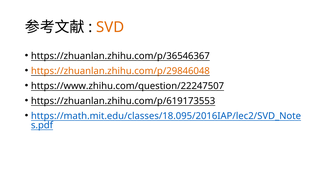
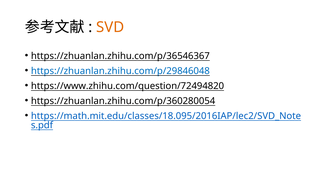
https://zhuanlan.zhihu.com/p/29846048 colour: orange -> blue (120, 71)
https://www.zhihu.com/question/22247507: https://www.zhihu.com/question/22247507 -> https://www.zhihu.com/question/72494820 (128, 86)
https://zhuanlan.zhihu.com/p/619173553: https://zhuanlan.zhihu.com/p/619173553 -> https://zhuanlan.zhihu.com/p/360280054 (123, 101)
